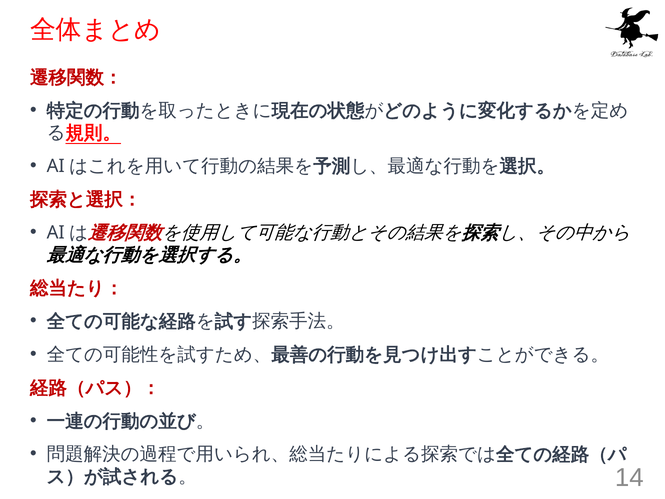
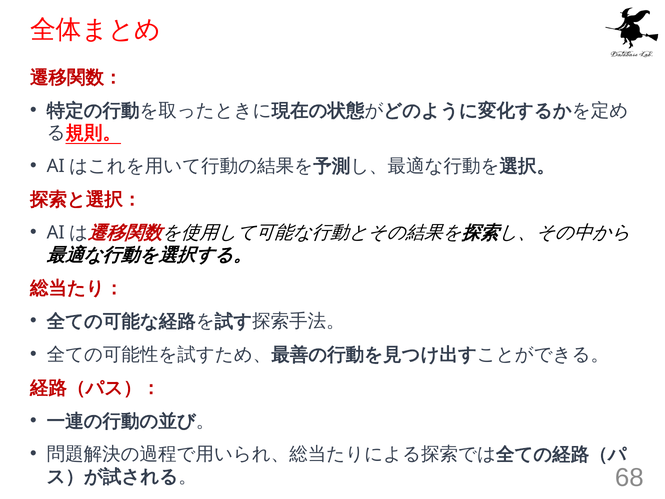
14: 14 -> 68 (629, 477)
